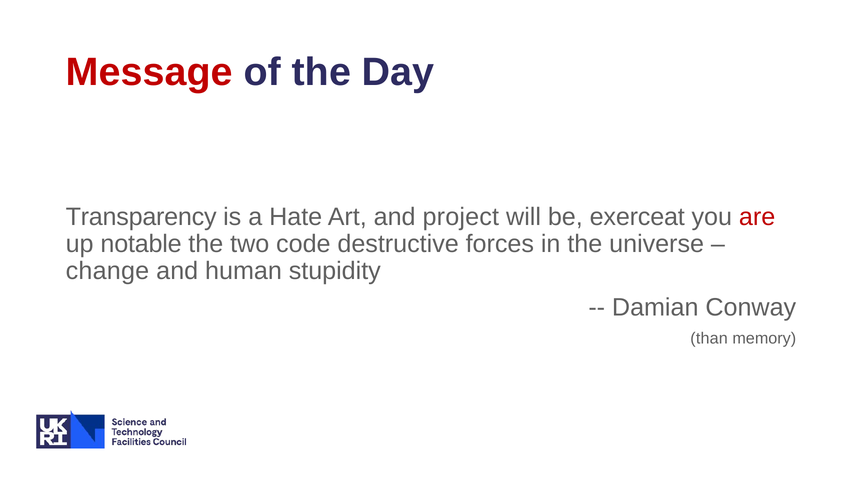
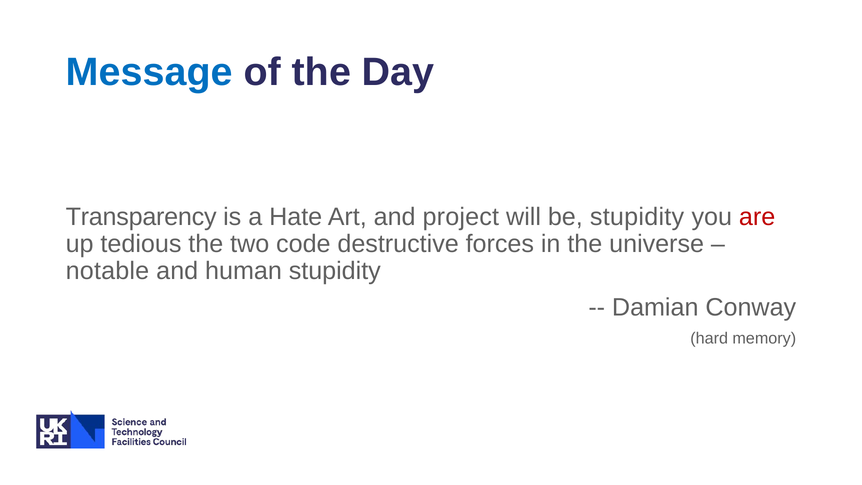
Message colour: red -> blue (149, 72)
be exerceat: exerceat -> stupidity (637, 217)
notable: notable -> tedious (141, 244)
change: change -> notable (107, 271)
than: than -> hard (709, 339)
